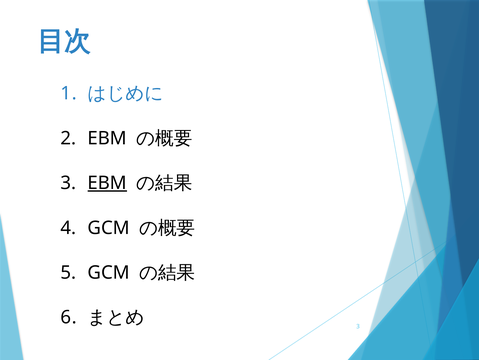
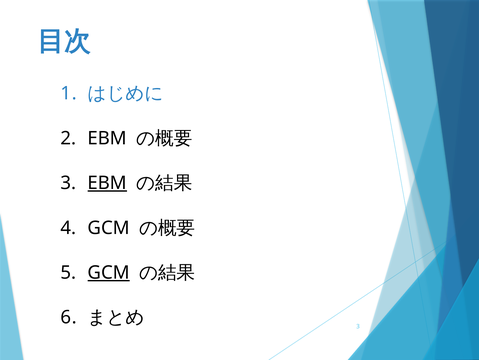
GCM underline: none -> present (109, 272)
